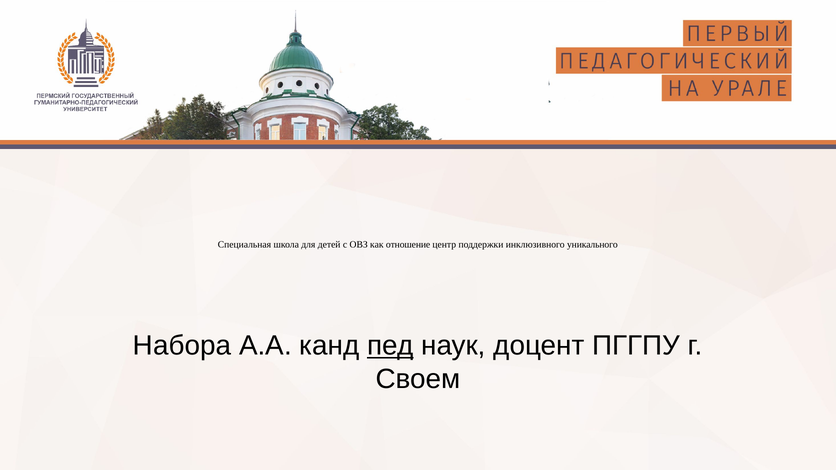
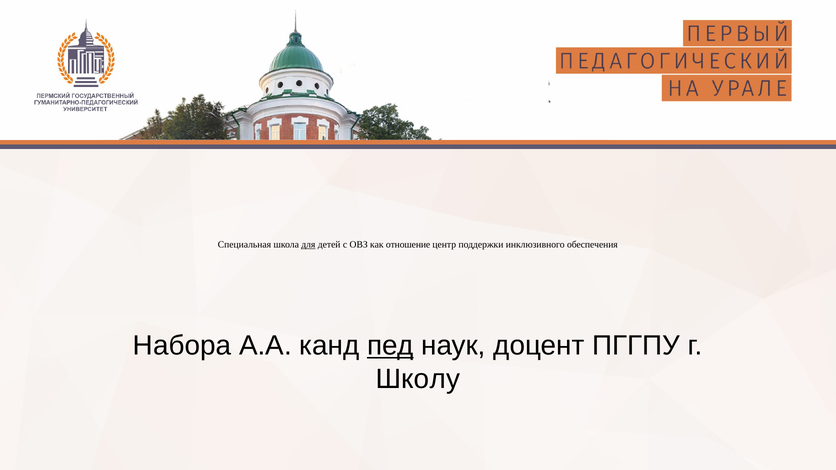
для underline: none -> present (308, 245)
уникального: уникального -> обеспечения (592, 245)
Своем: Своем -> Школу (418, 379)
